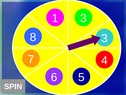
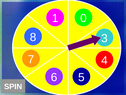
1 3: 3 -> 0 (83, 18)
